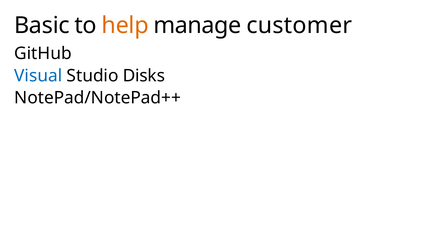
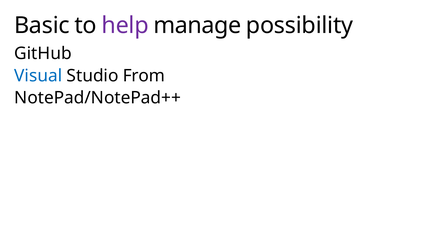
help colour: orange -> purple (125, 26)
customer: customer -> possibility (300, 26)
Disks: Disks -> From (144, 76)
